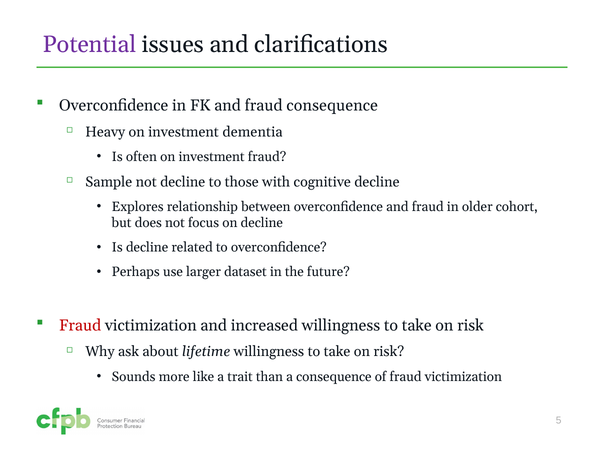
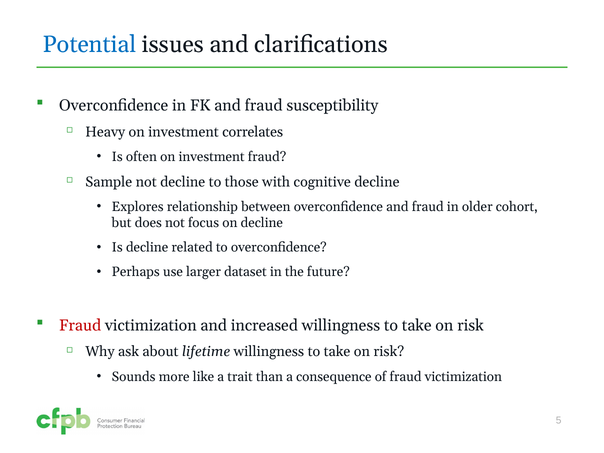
Potential colour: purple -> blue (89, 44)
fraud consequence: consequence -> susceptibility (332, 106)
dementia: dementia -> correlates (253, 132)
